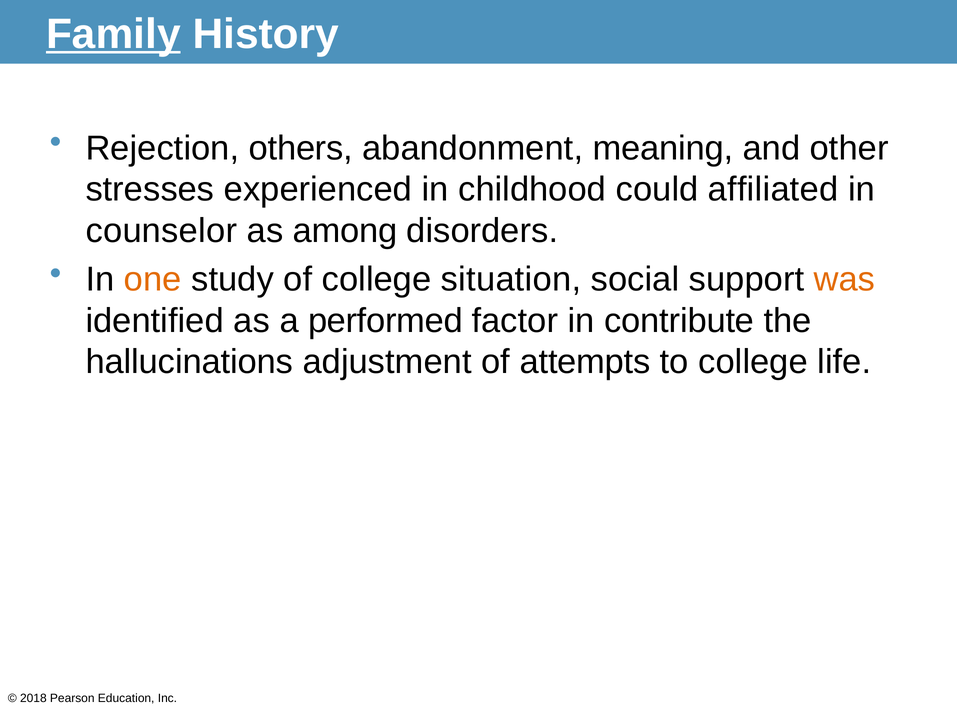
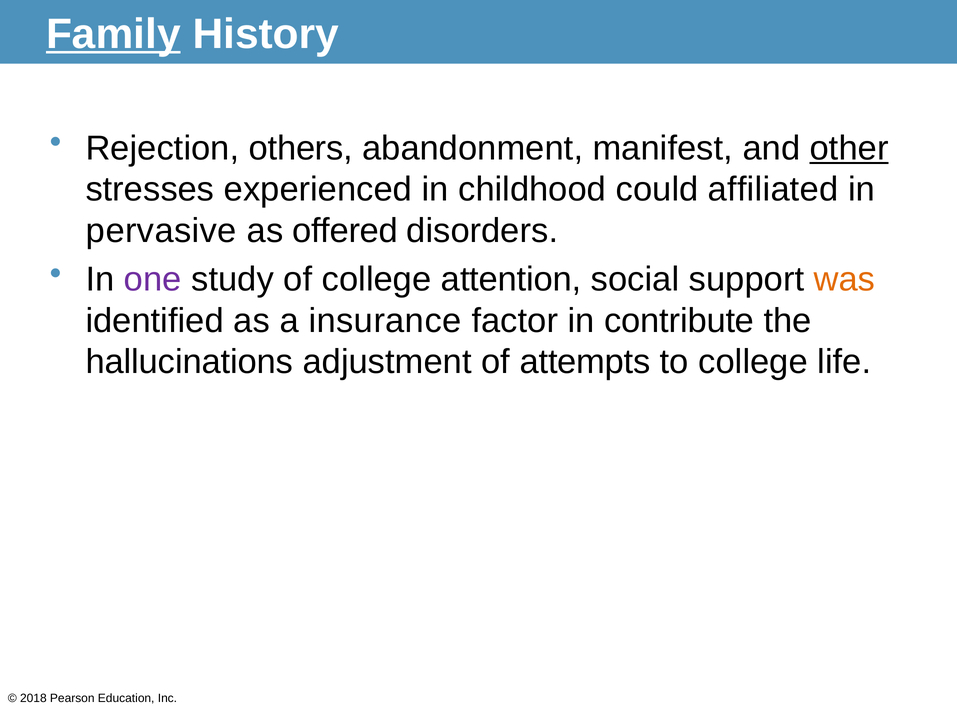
meaning: meaning -> manifest (663, 148)
other underline: none -> present (849, 148)
counselor: counselor -> pervasive (161, 231)
among: among -> offered (345, 231)
one colour: orange -> purple (153, 280)
situation: situation -> attention (511, 280)
performed: performed -> insurance (385, 321)
